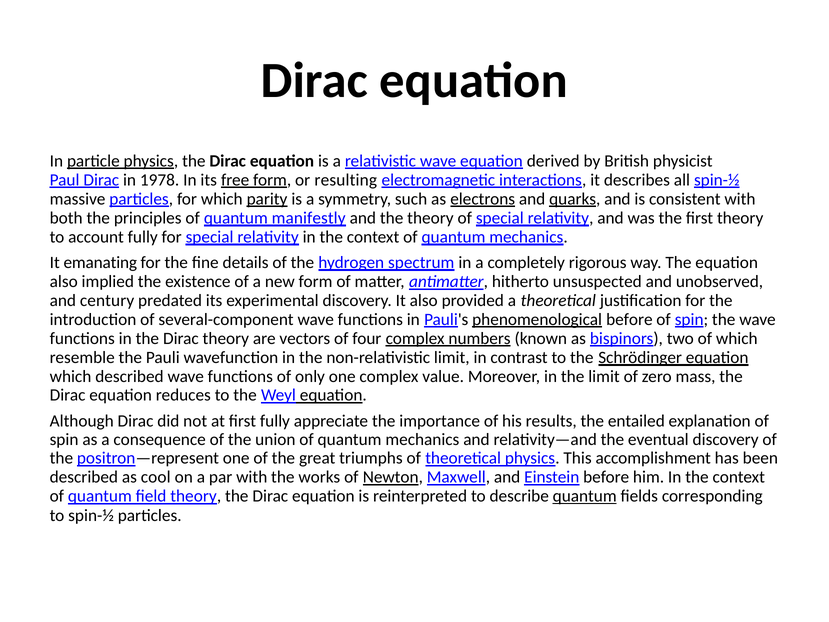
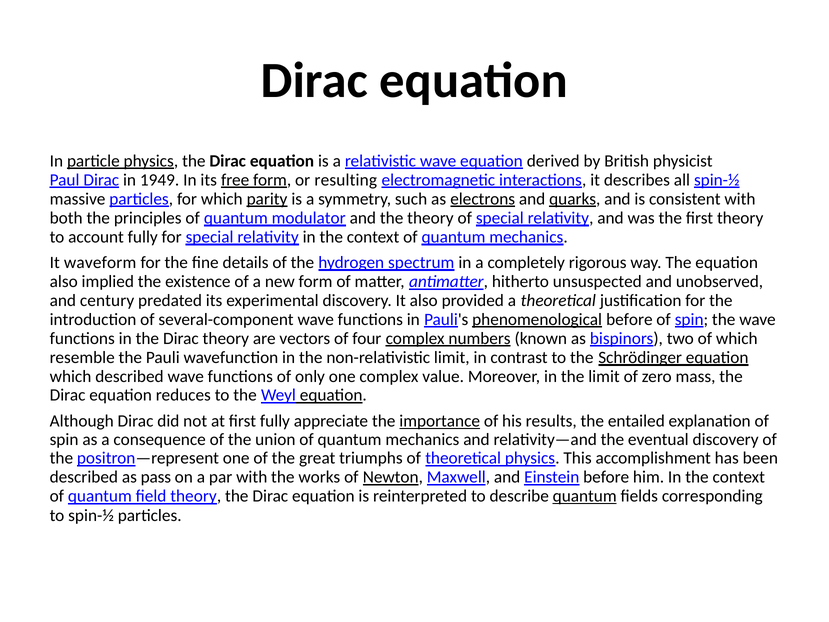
1978: 1978 -> 1949 (160, 180)
manifestly: manifestly -> modulator (309, 218)
emanating: emanating -> waveform (100, 263)
importance underline: none -> present (440, 421)
cool: cool -> pass (156, 477)
